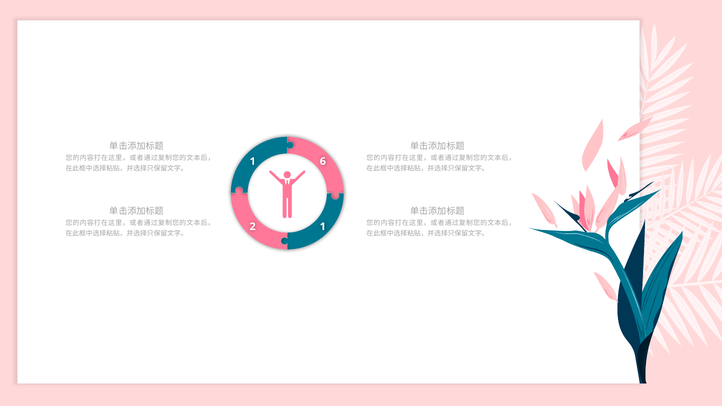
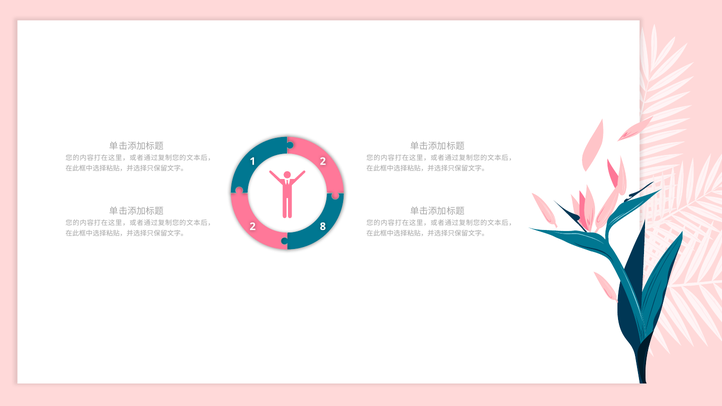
1 6: 6 -> 2 (323, 161)
2 1: 1 -> 8 (323, 227)
